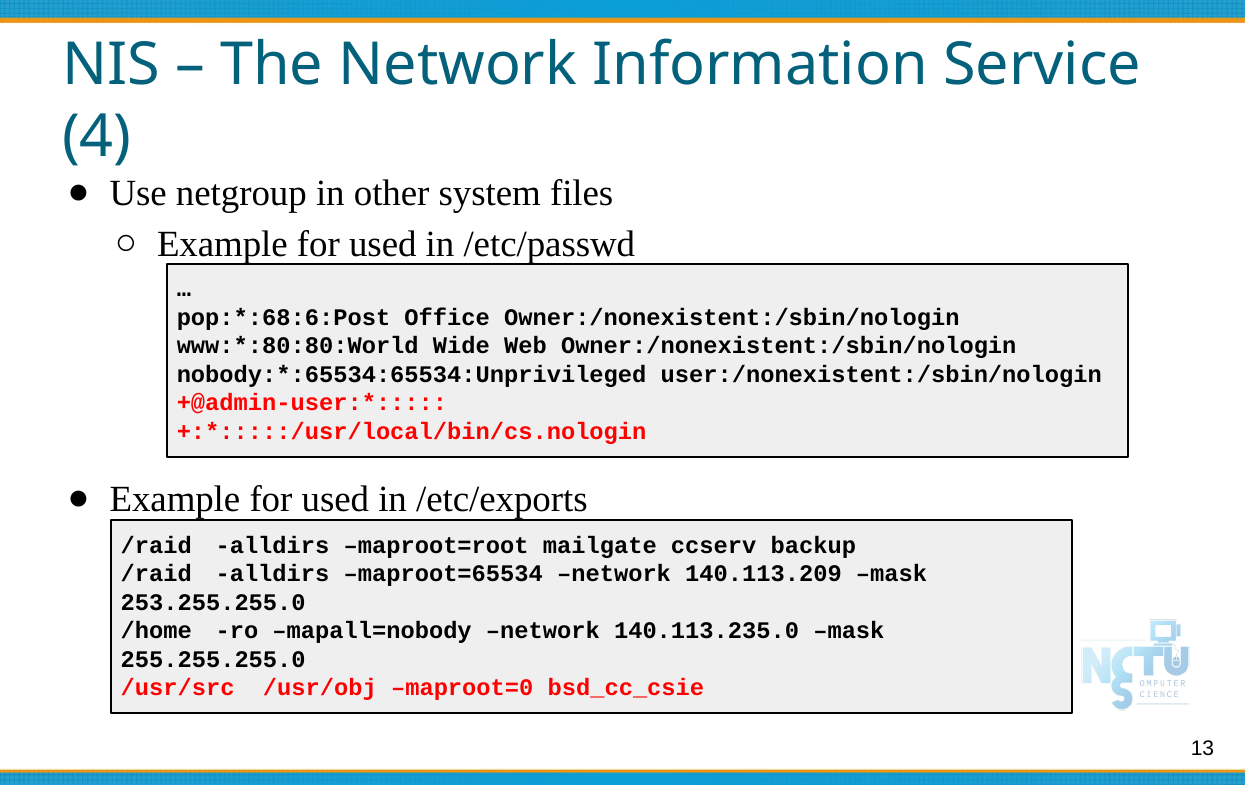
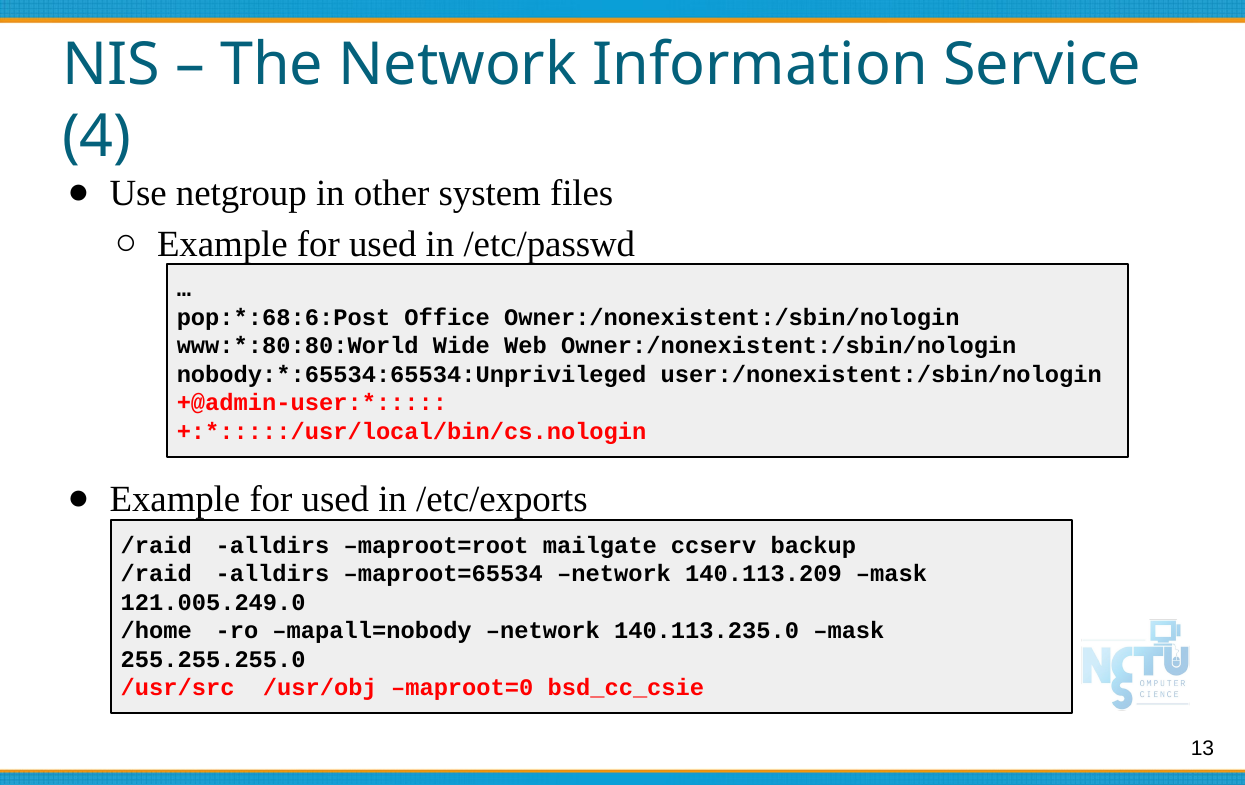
253.255.255.0: 253.255.255.0 -> 121.005.249.0 (213, 602)
